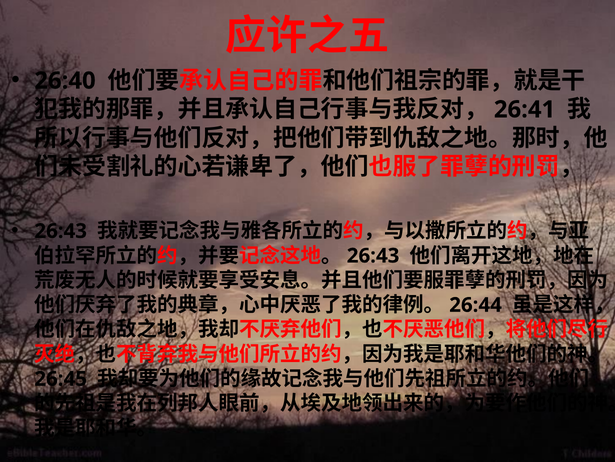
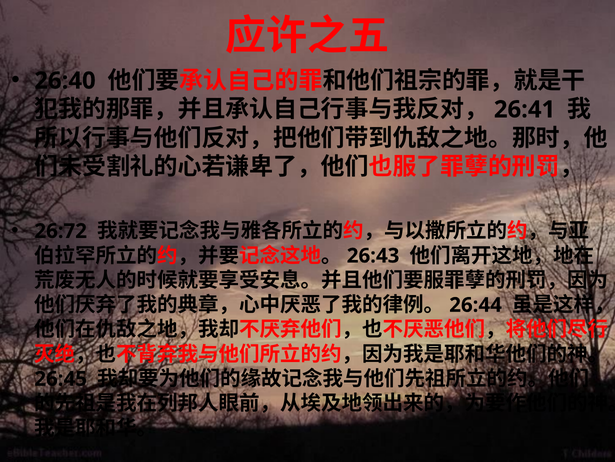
26:43: 26:43 -> 26:72 (61, 231)
